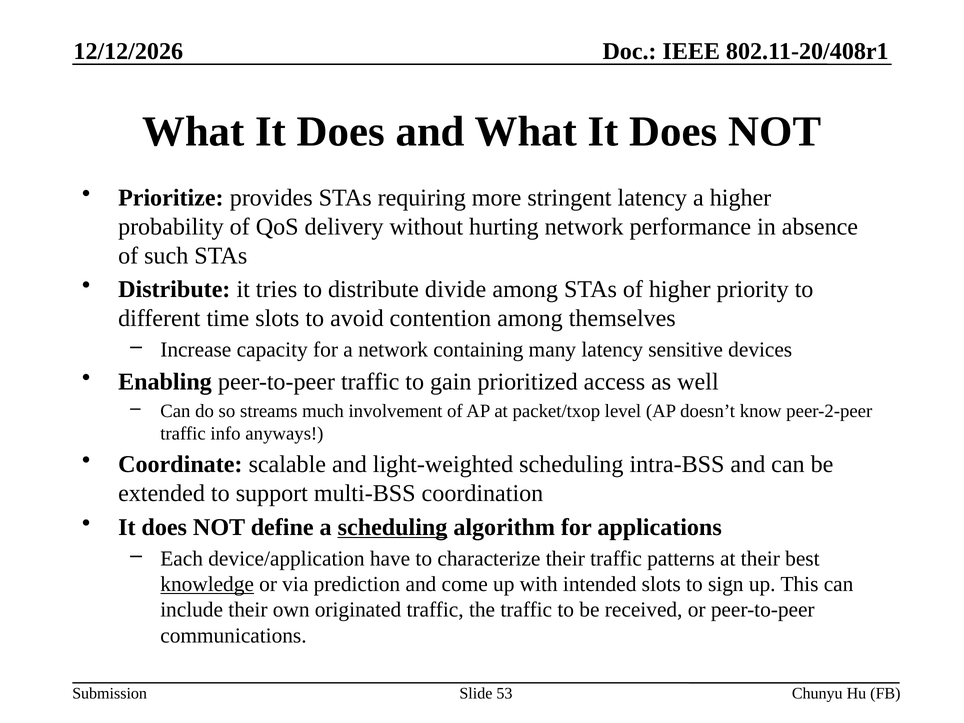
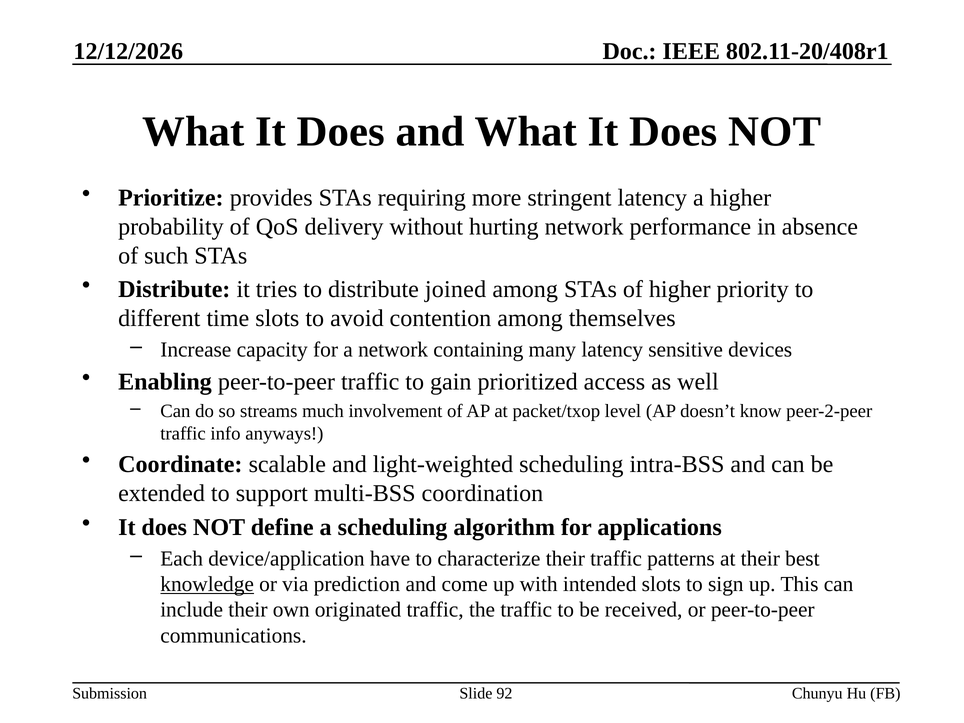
divide: divide -> joined (456, 289)
scheduling underline: present -> none (393, 527)
53: 53 -> 92 (504, 693)
